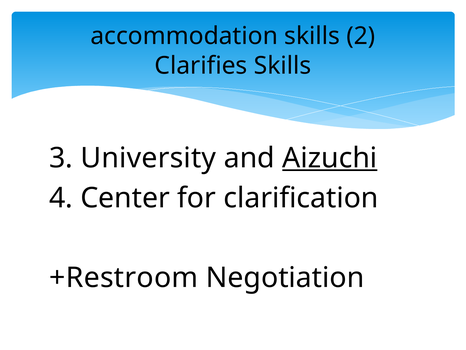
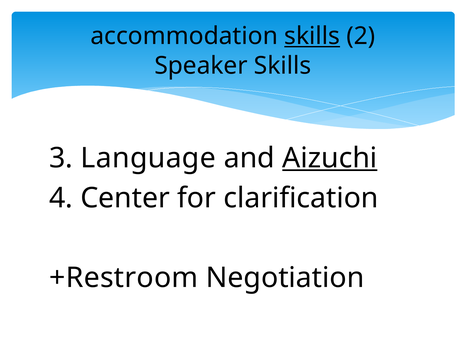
skills underline: none -> present (312, 36)
Clarifies: Clarifies -> Speaker (201, 66)
University: University -> Language (148, 158)
